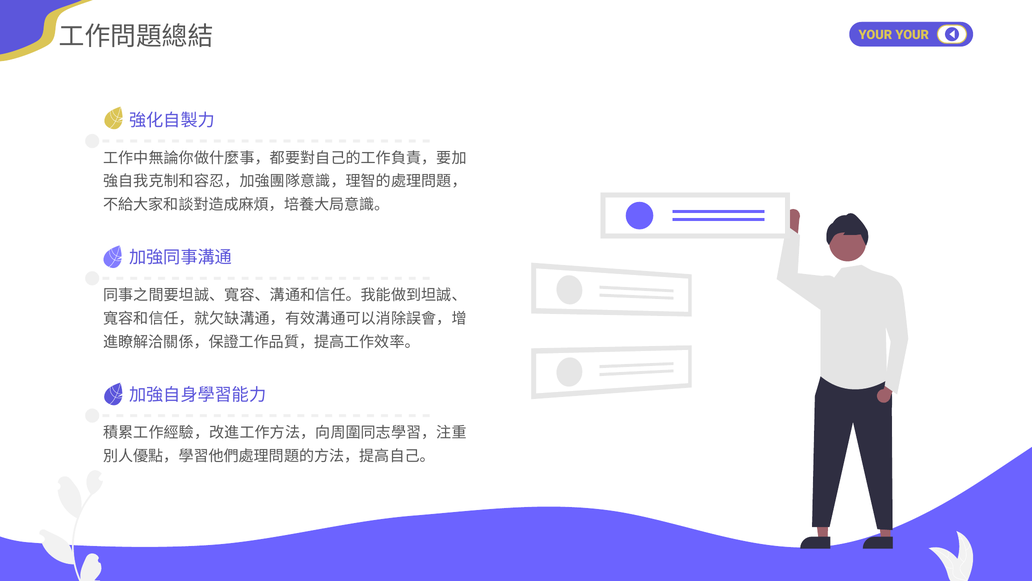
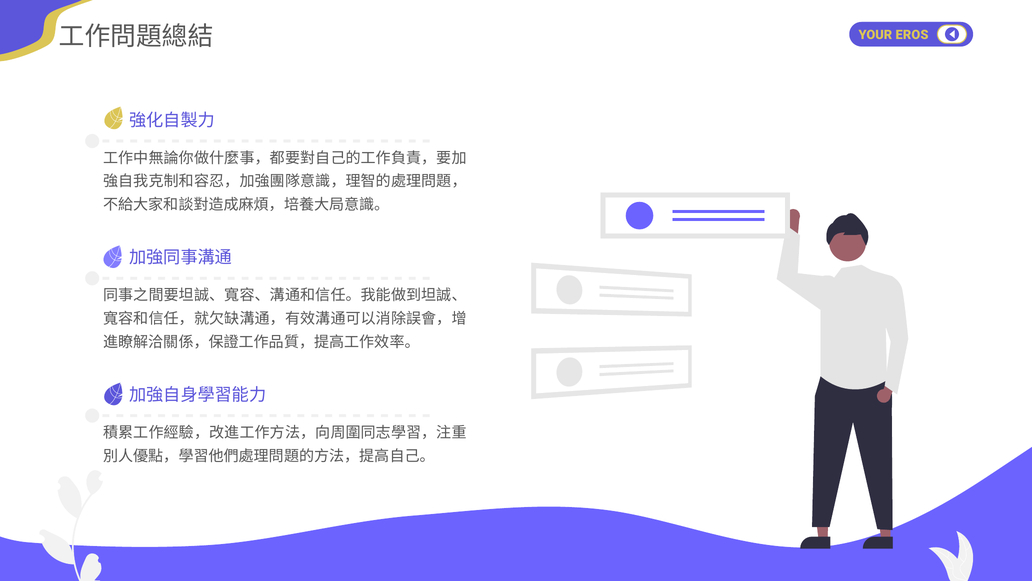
YOUR YOUR: YOUR -> EROS (912, 35)
